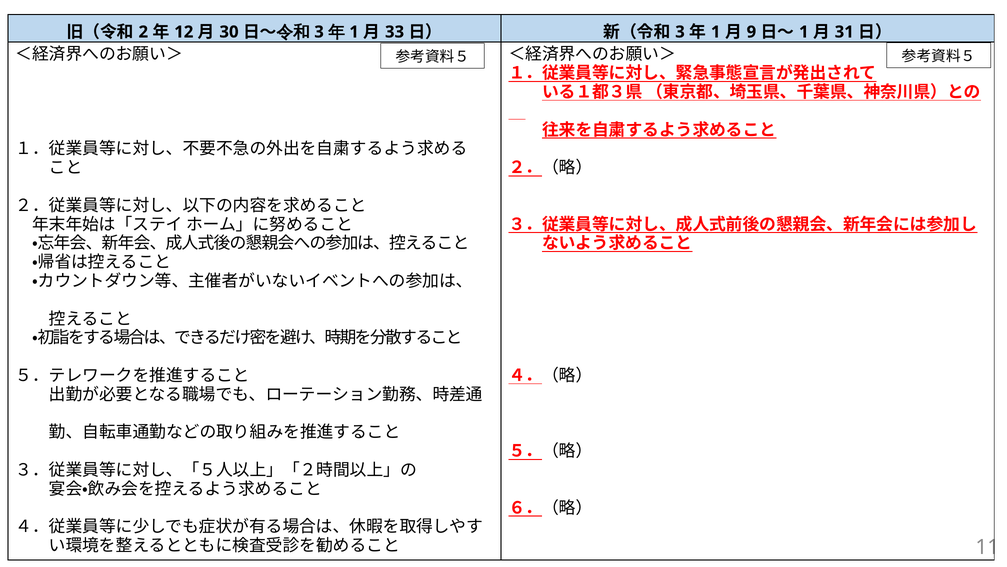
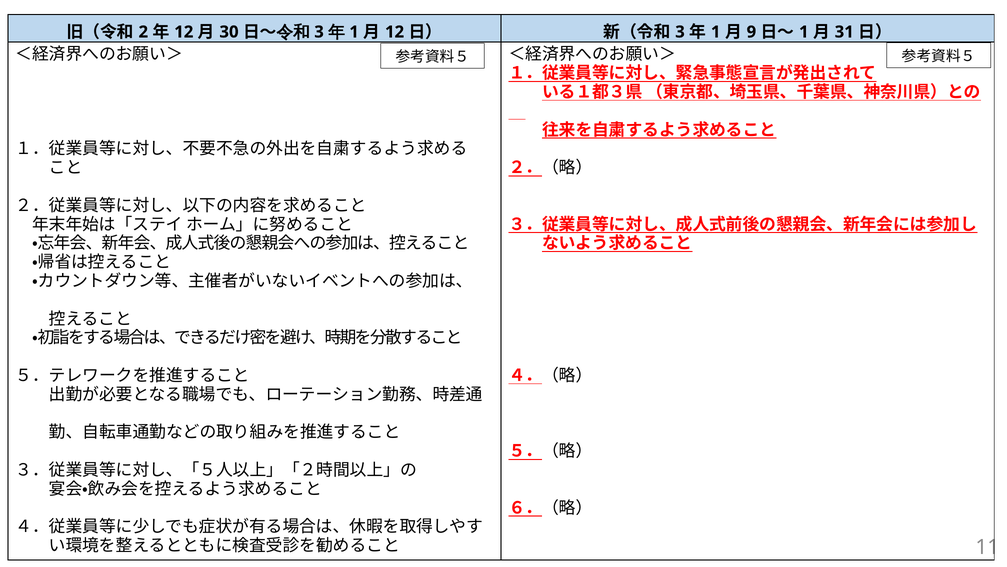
33: 33 -> 12 (395, 32)
